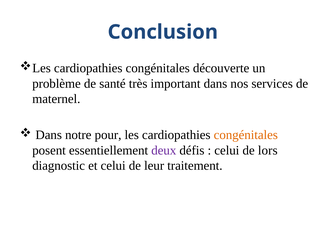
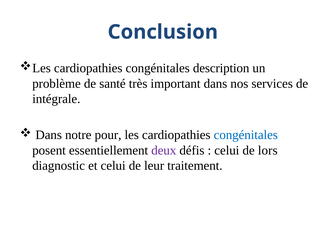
découverte: découverte -> description (221, 68)
maternel: maternel -> intégrale (56, 99)
congénitales colour: orange -> blue (246, 135)
